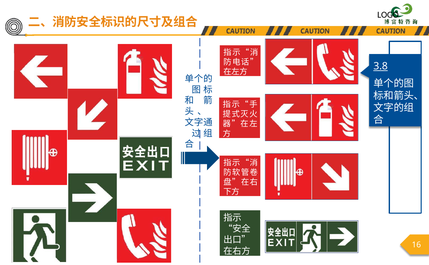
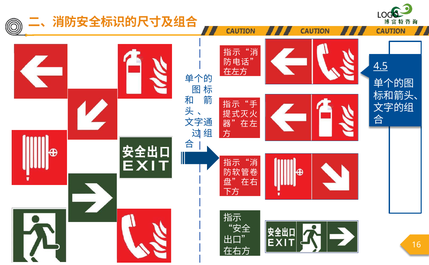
3.8: 3.8 -> 4.5 (381, 66)
